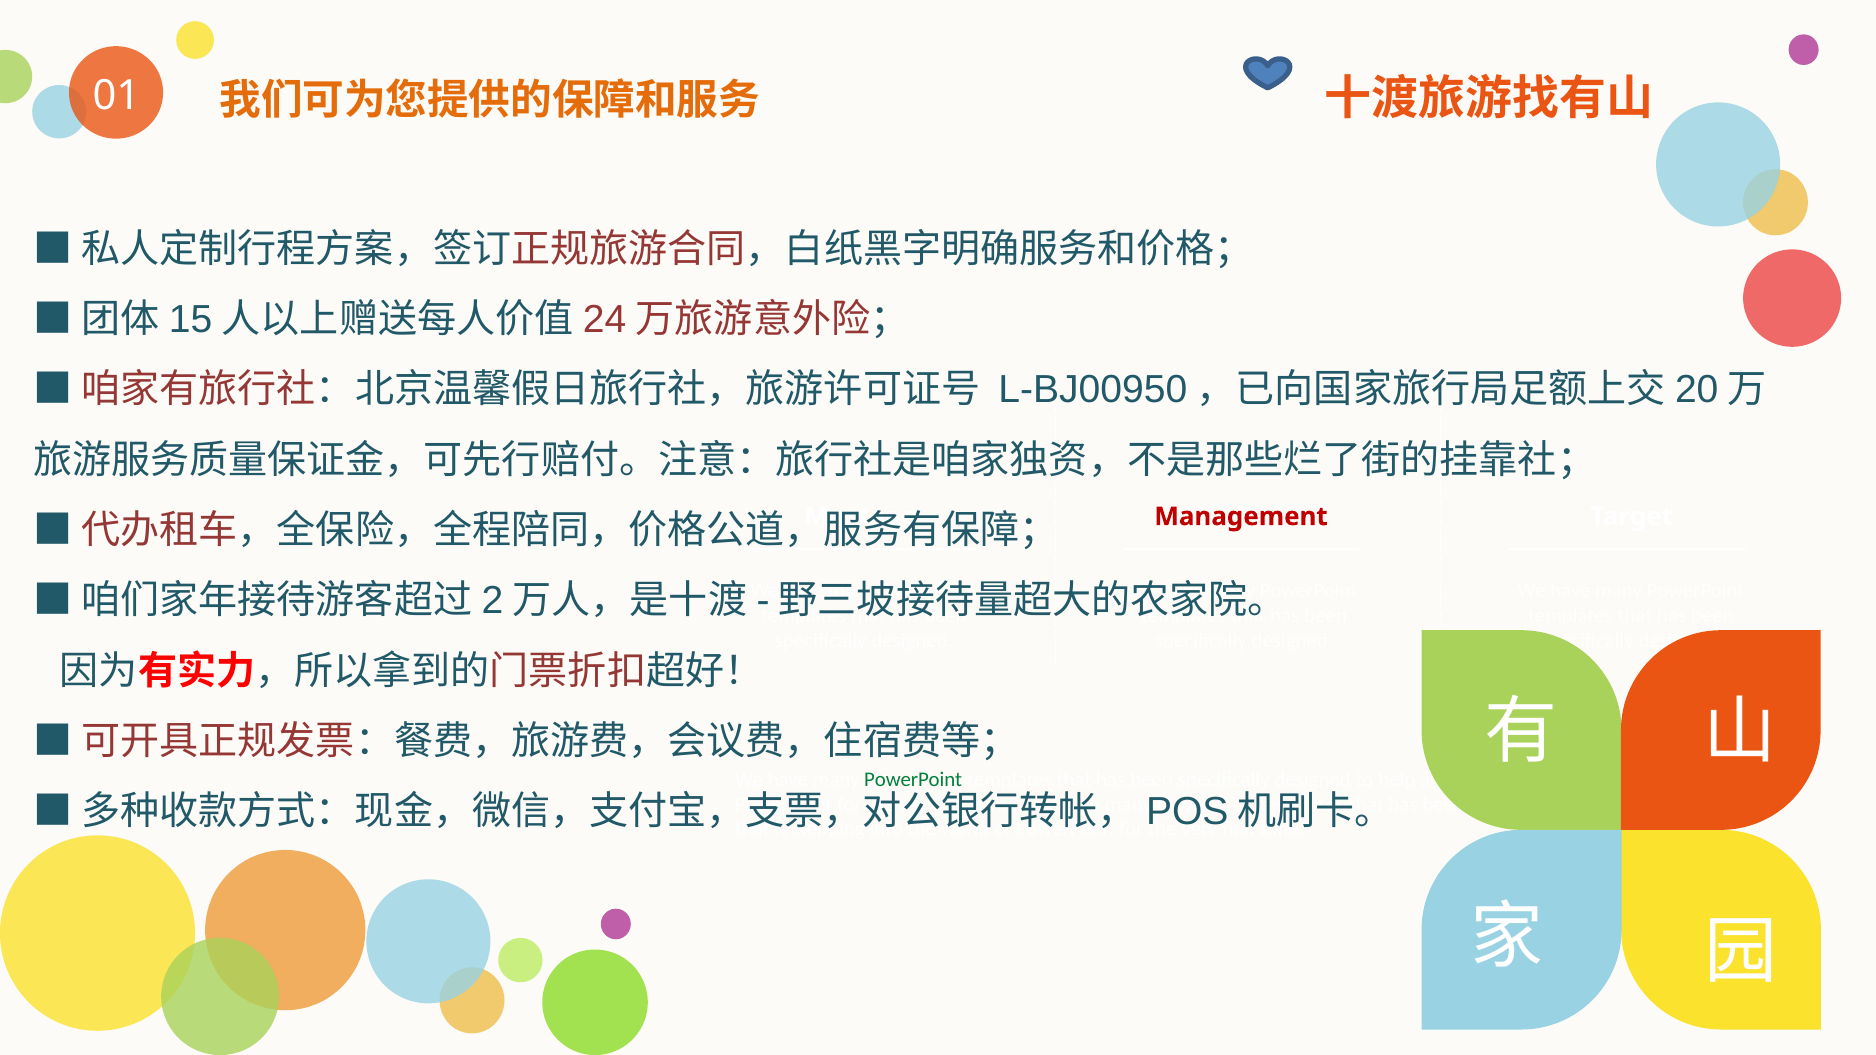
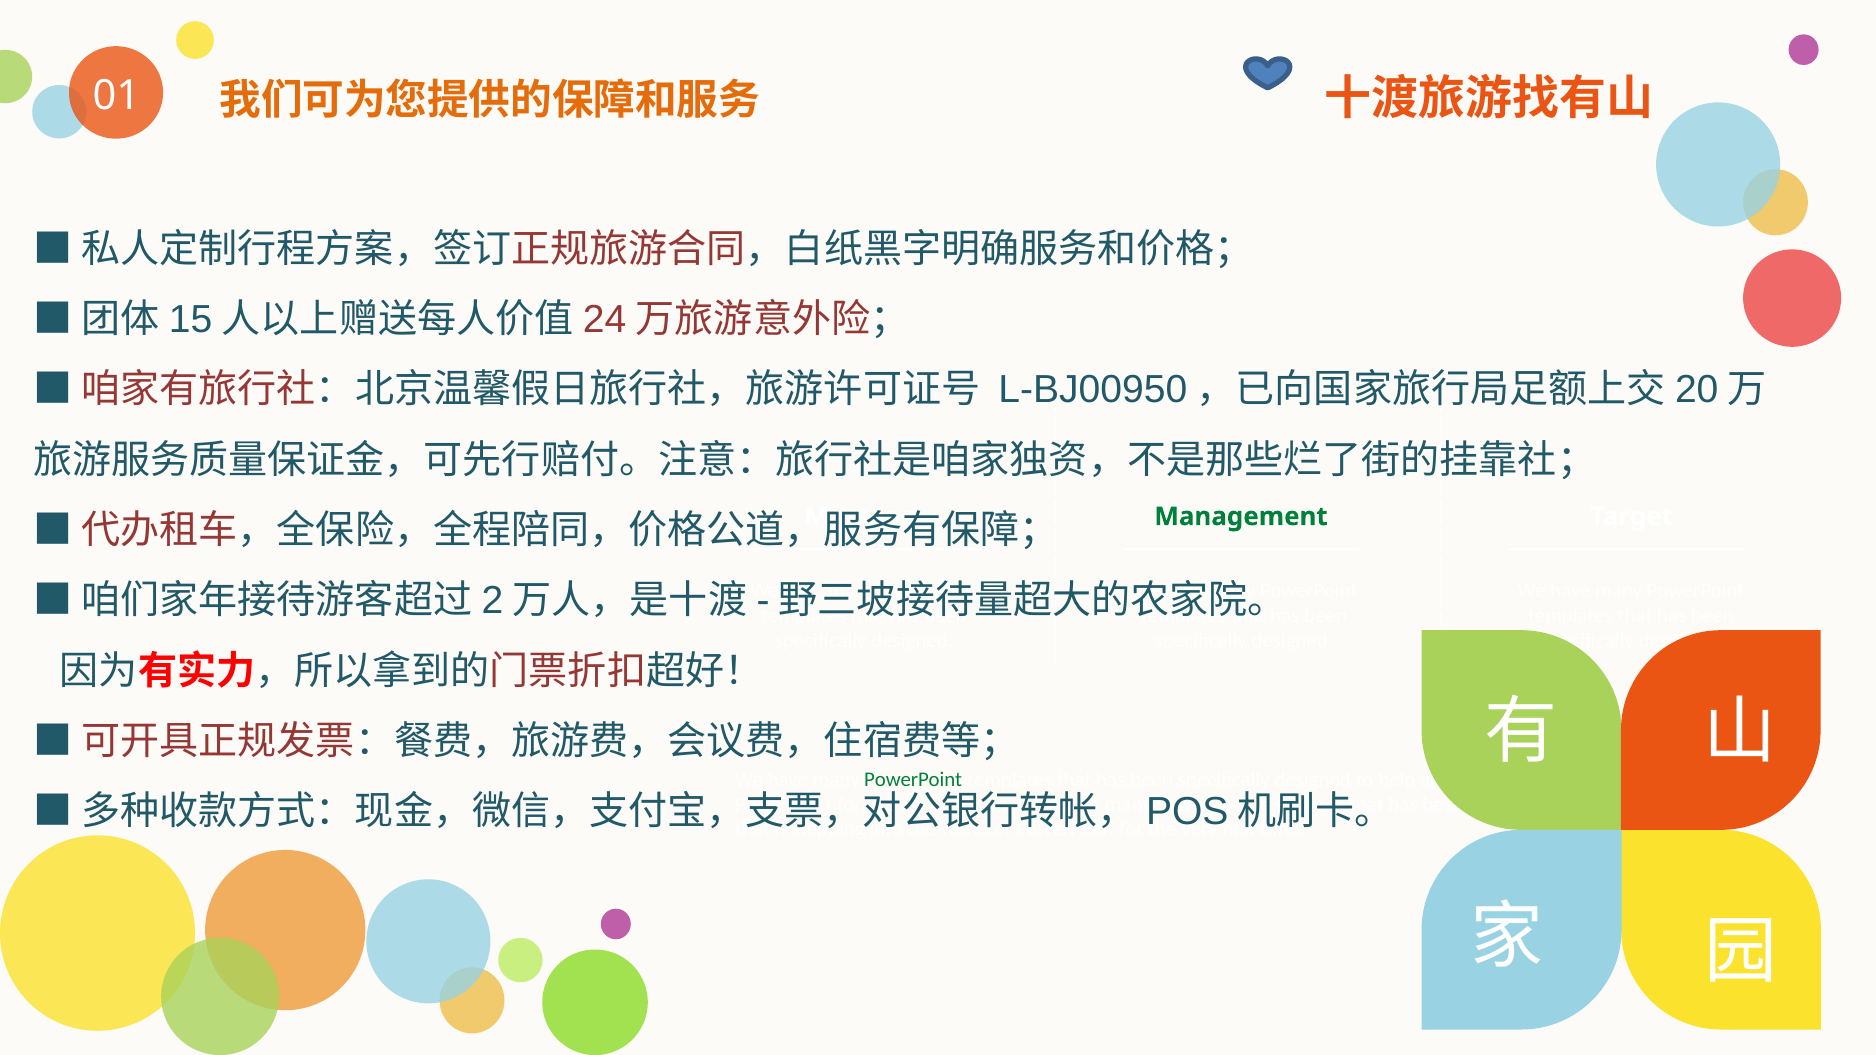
Management colour: red -> green (1241, 516)
